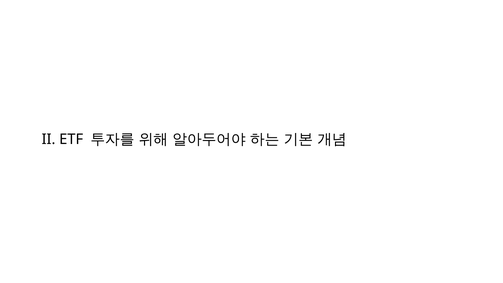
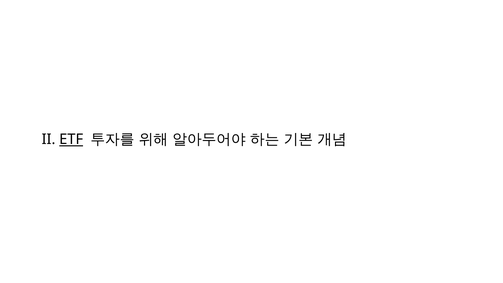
ETF underline: none -> present (71, 139)
